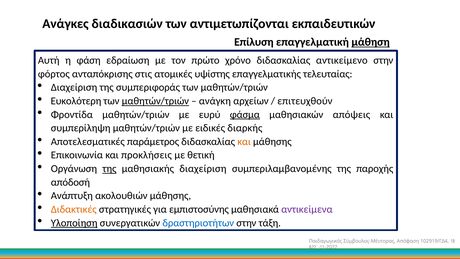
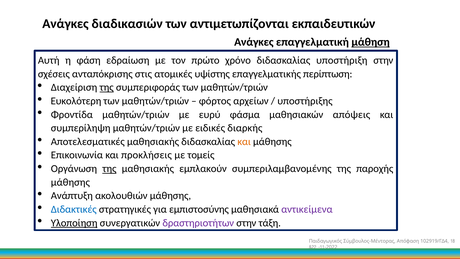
Επίλυση: Επίλυση -> Ανάγκες (254, 42)
αντικείμενο: αντικείμενο -> υποστήριξη (342, 60)
φόρτος: φόρτος -> σχέσεις (54, 74)
τελευταίας: τελευταίας -> περίπτωση (328, 74)
της underline: none -> present (107, 87)
μαθητών/τριών underline: present -> none (155, 101)
ανάγκη: ανάγκη -> φόρτος (215, 101)
επιτευχθούν: επιτευχθούν -> υποστήριξης (305, 101)
φάσμα underline: present -> none (245, 114)
Αποτελεσματικές παράμετρος: παράμετρος -> μαθησιακής (153, 141)
θετική: θετική -> τομείς (201, 155)
μαθησιακής διαχείριση: διαχείριση -> εμπλακούν (203, 169)
απόδοσή: απόδοσή -> μάθησης (70, 182)
Διδακτικές colour: orange -> blue (74, 209)
δραστηριοτήτων colour: blue -> purple (198, 223)
